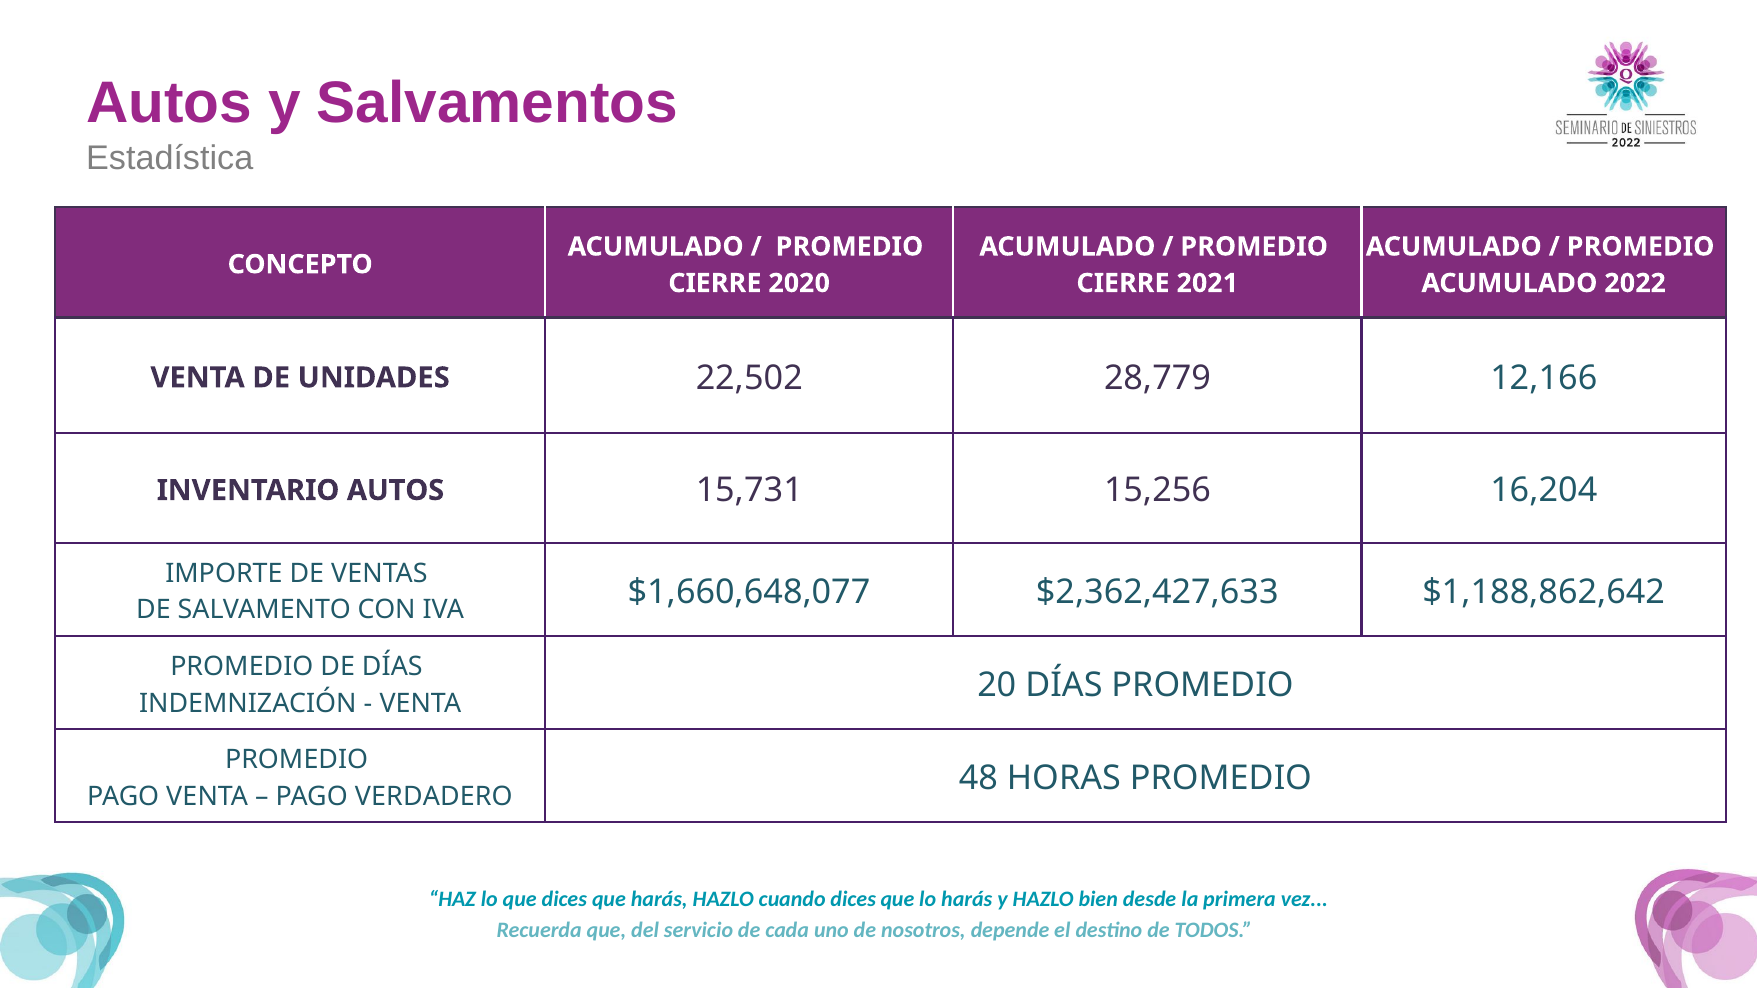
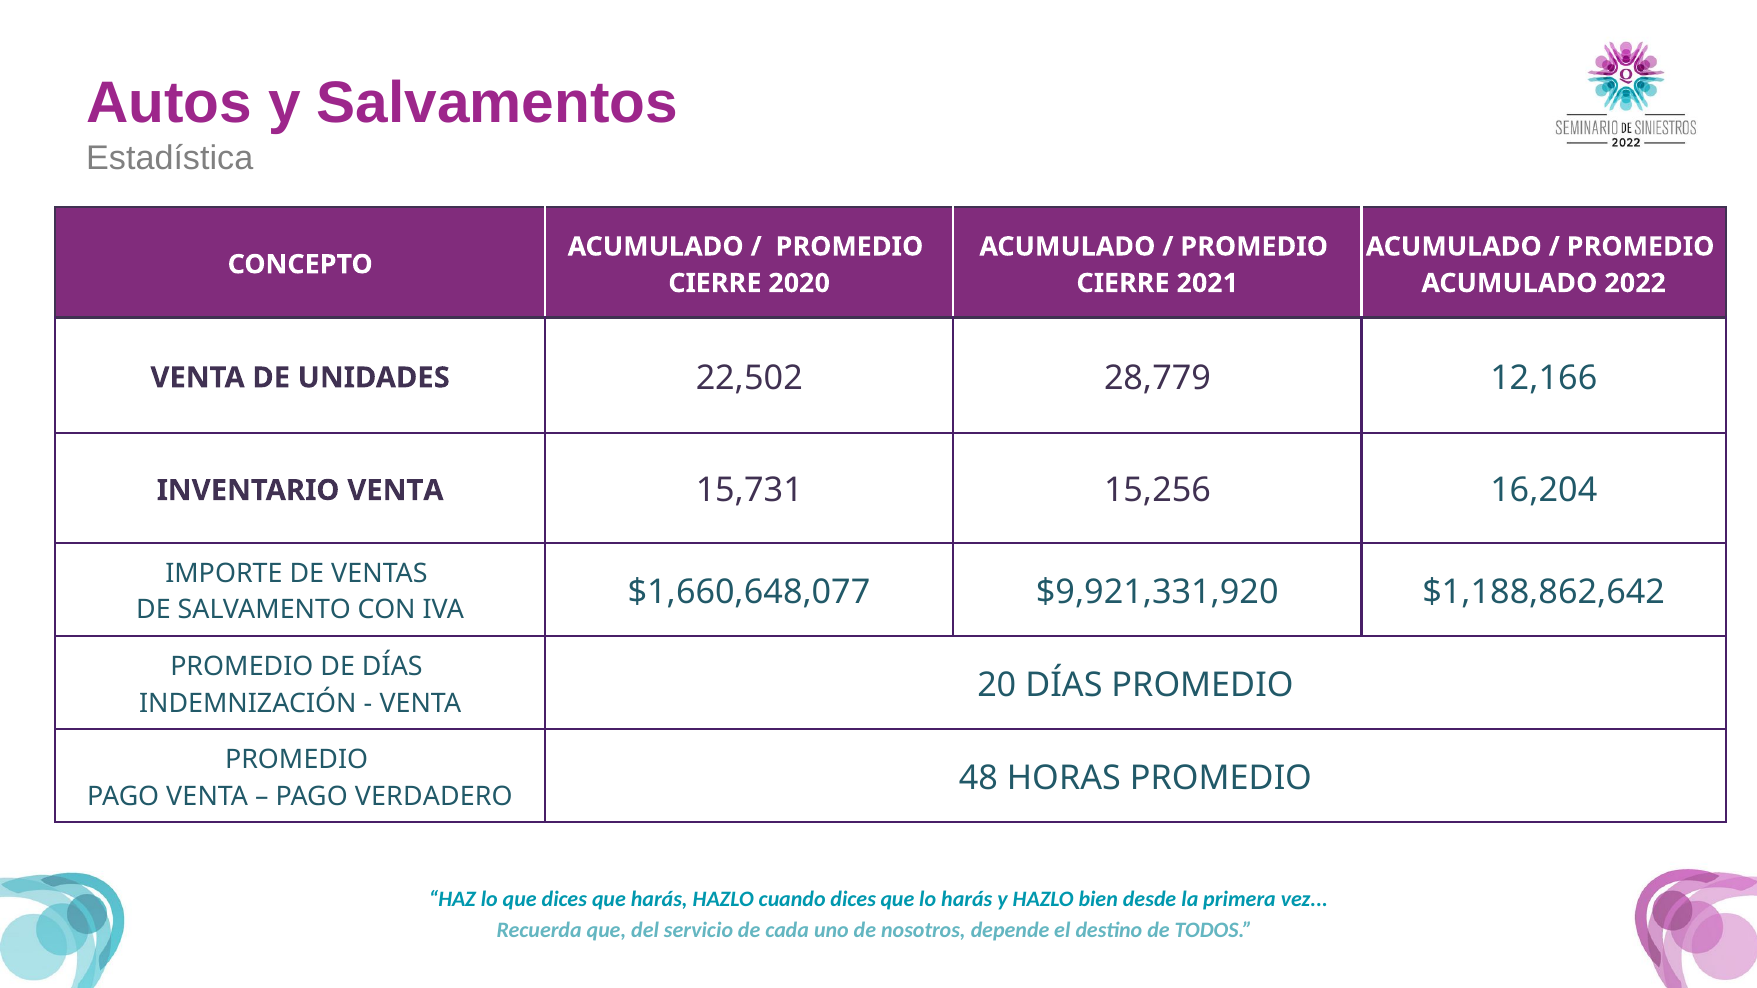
INVENTARIO AUTOS: AUTOS -> VENTA (395, 491)
$2,362,427,633: $2,362,427,633 -> $9,921,331,920 (1157, 592)
